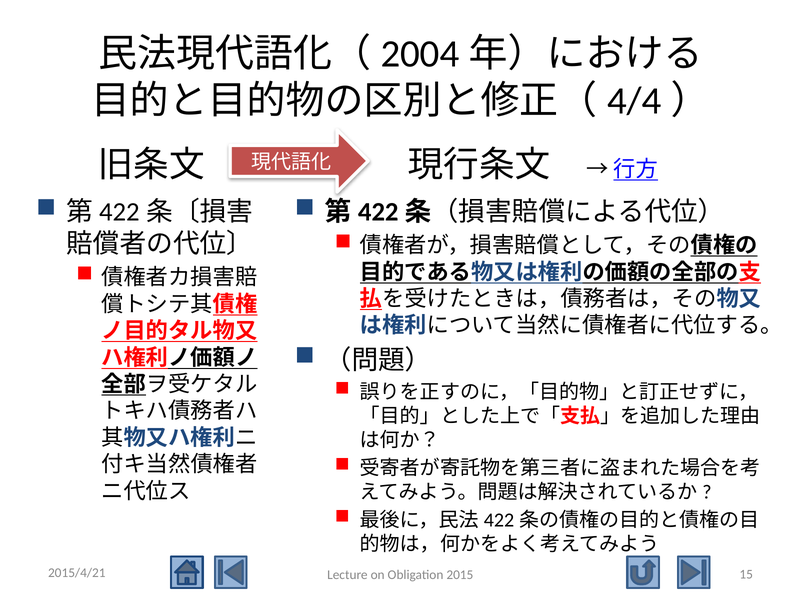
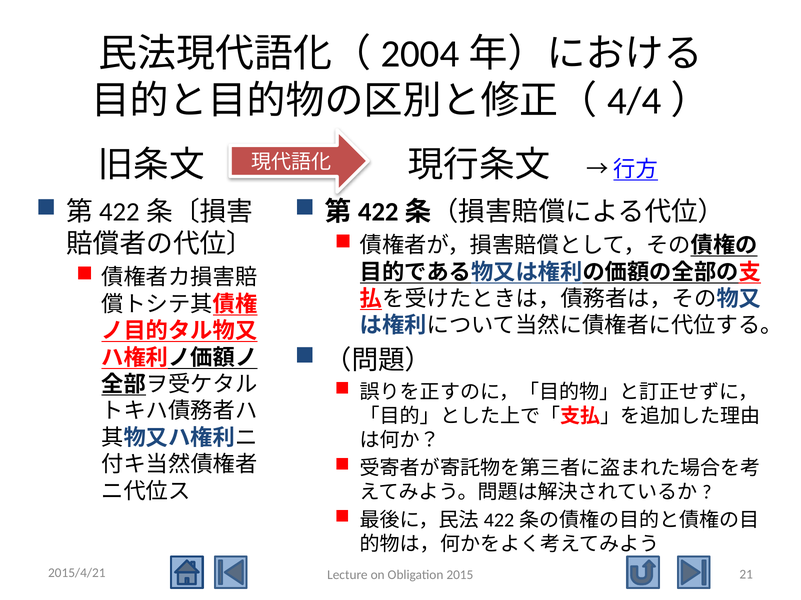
15: 15 -> 21 (746, 575)
